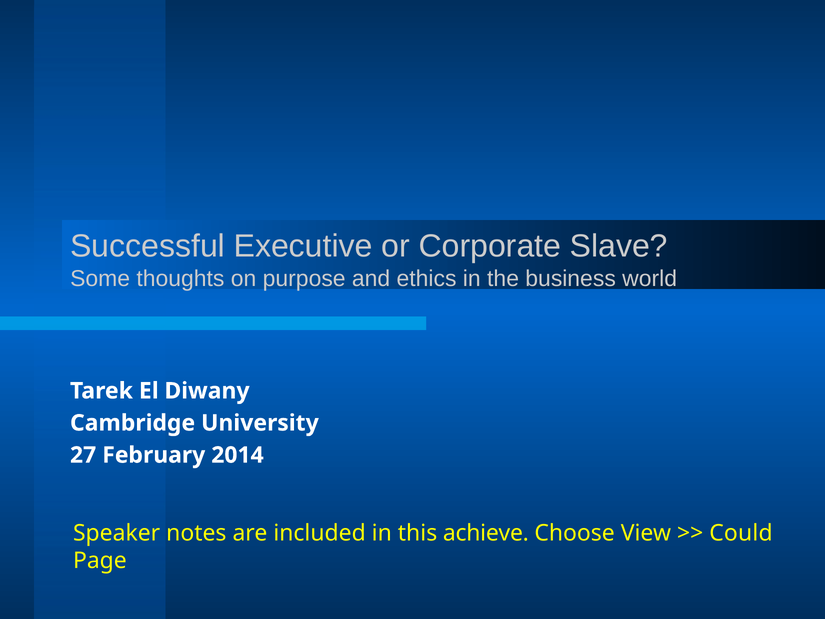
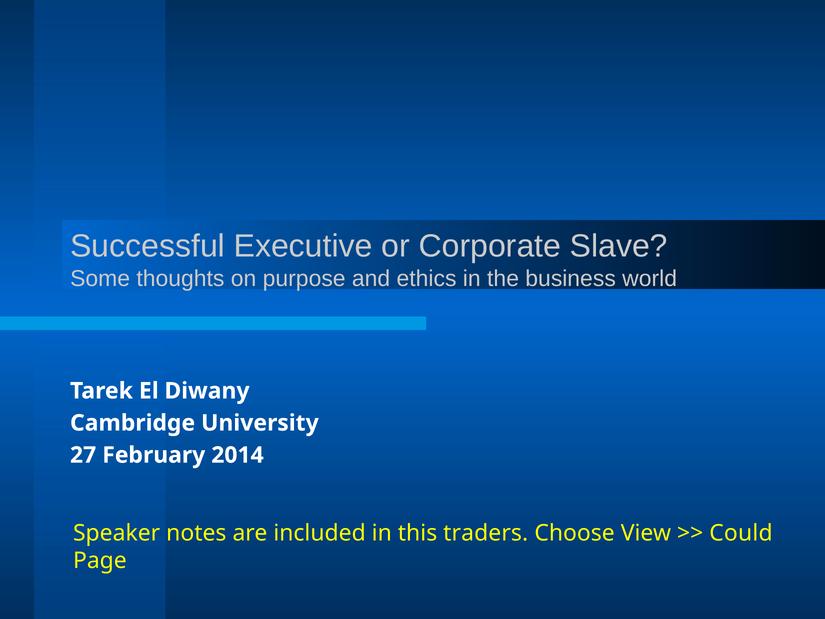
achieve: achieve -> traders (486, 533)
